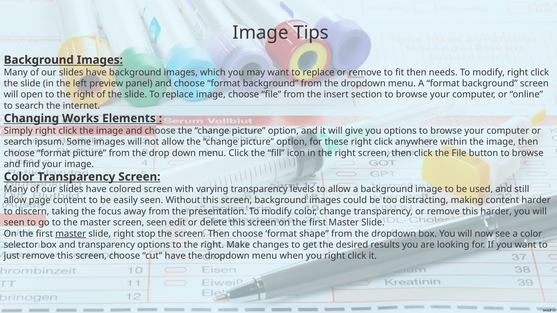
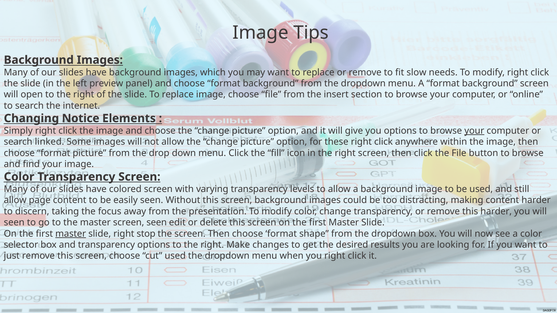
fit then: then -> slow (416, 72)
Works: Works -> Notice (81, 118)
your underline: none -> present (474, 131)
ipsum: ipsum -> linked (50, 142)
cut have: have -> used (175, 256)
